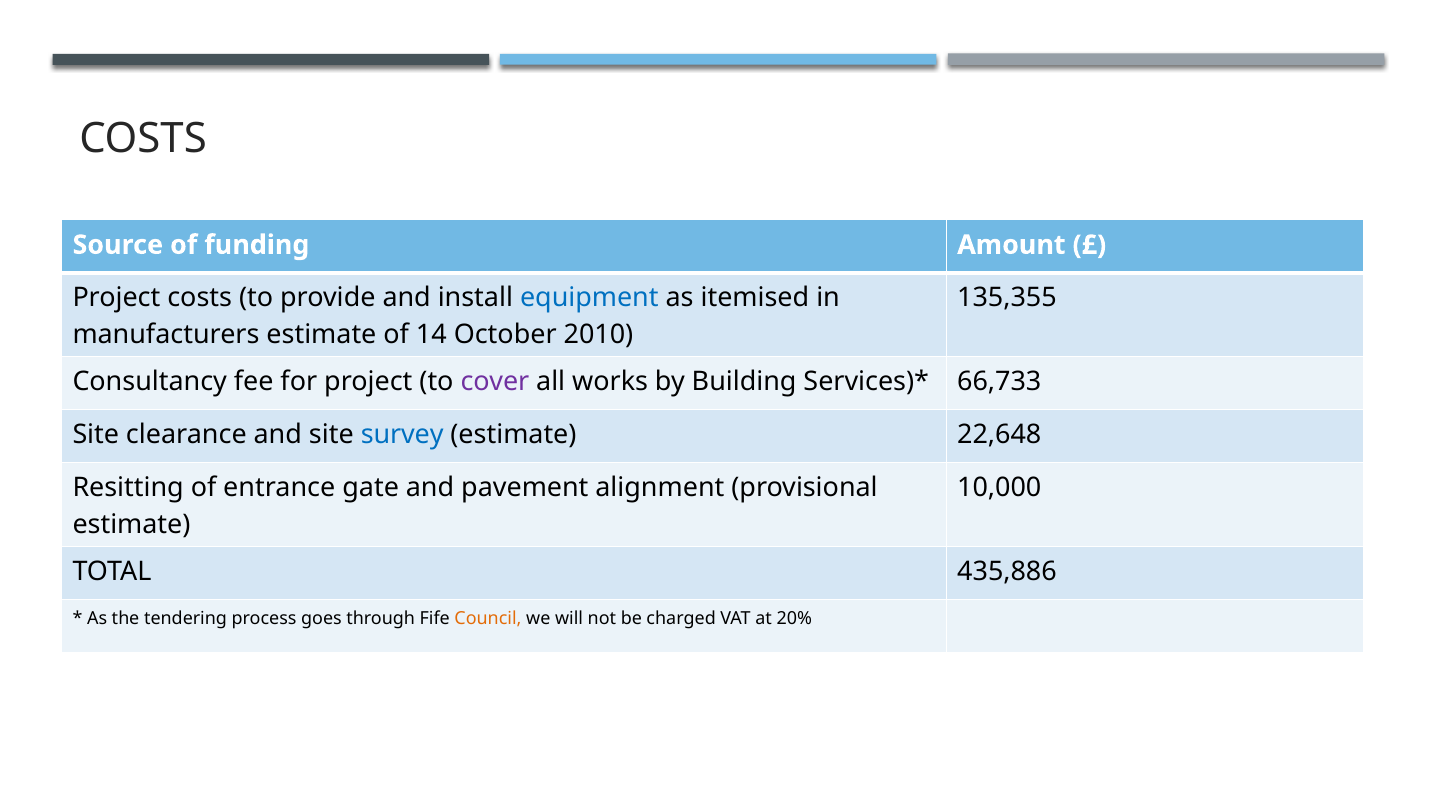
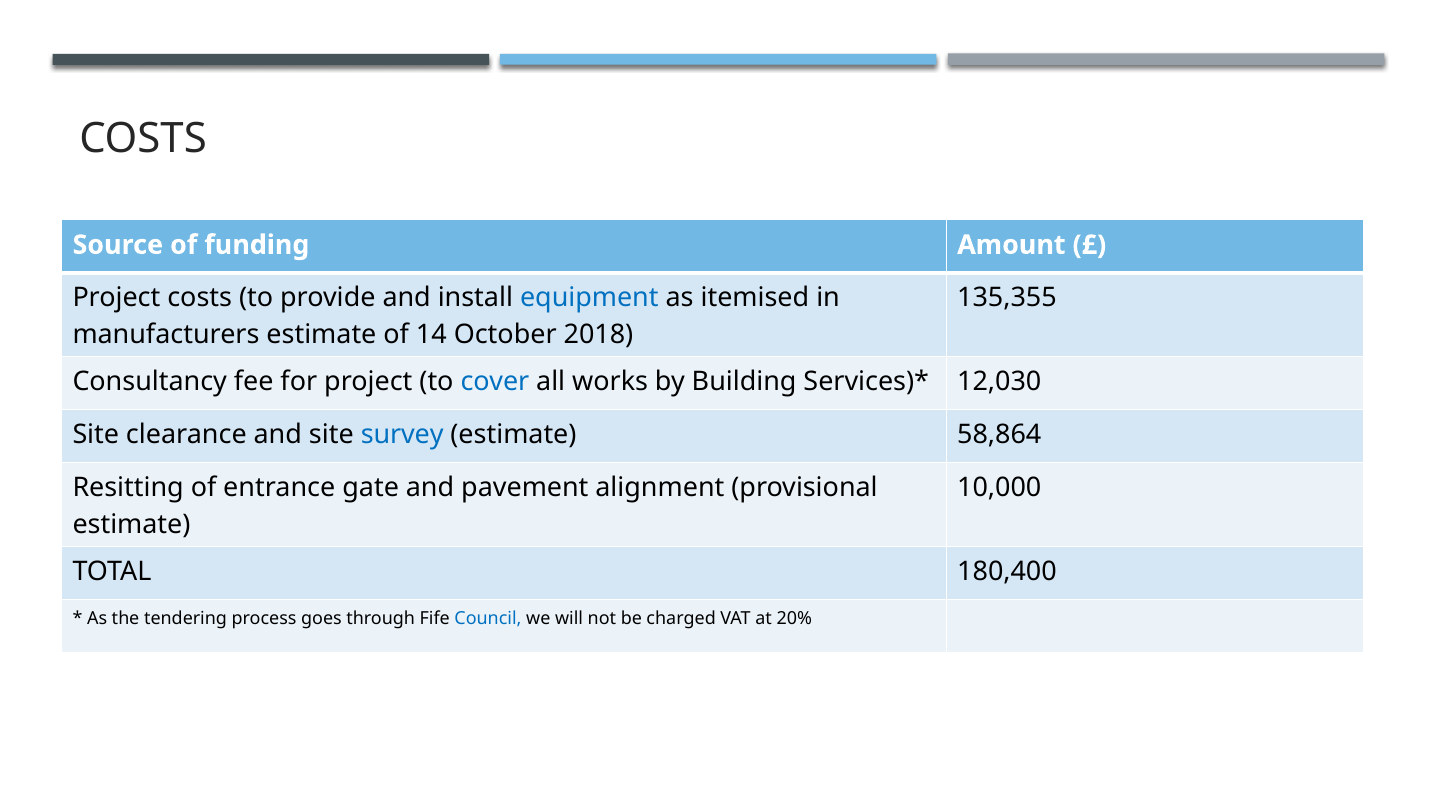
2010: 2010 -> 2018 (598, 335)
cover colour: purple -> blue (495, 382)
66,733: 66,733 -> 12,030 (999, 382)
22,648: 22,648 -> 58,864 (999, 435)
435,886: 435,886 -> 180,400 (1007, 572)
Council colour: orange -> blue (488, 619)
